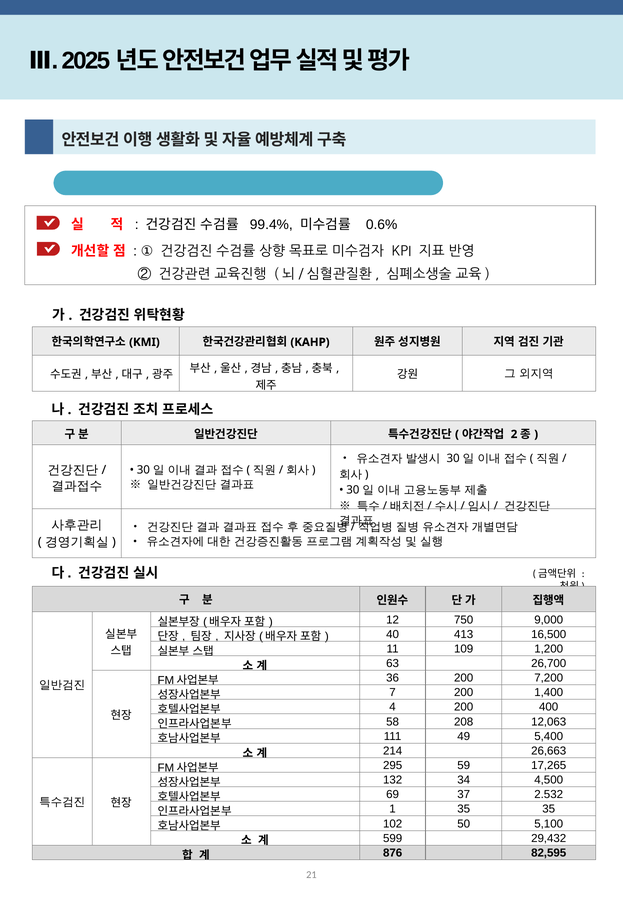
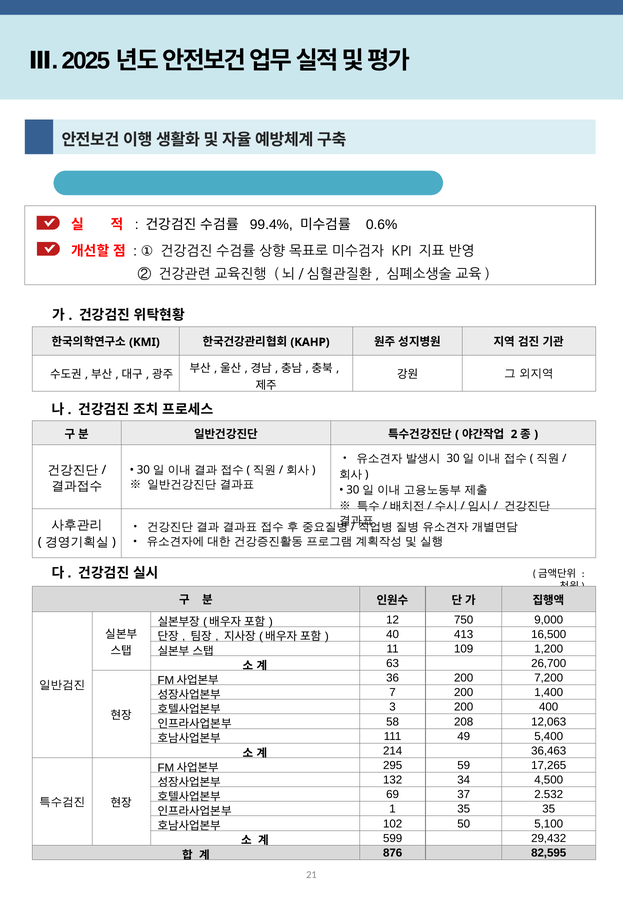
4: 4 -> 3 (393, 708)
26,663: 26,663 -> 36,463 (549, 752)
